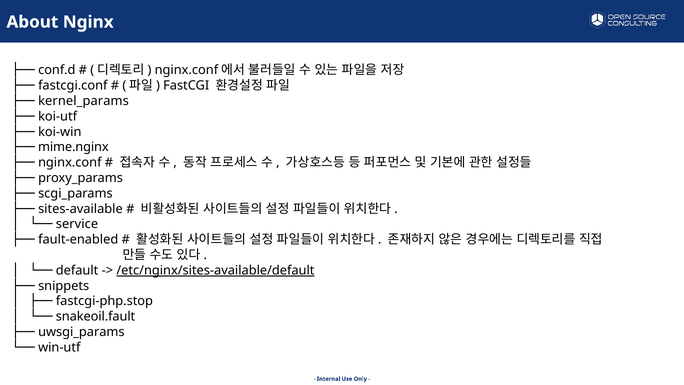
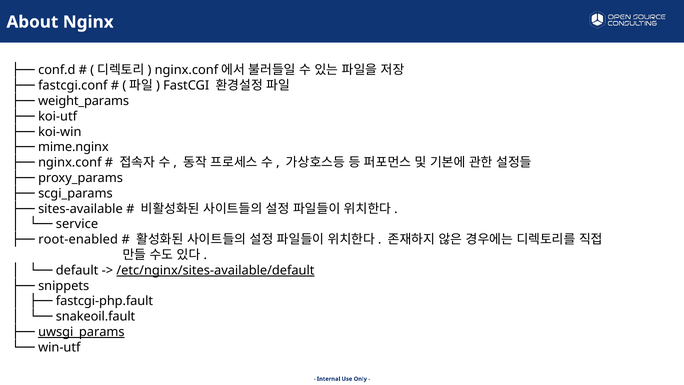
kernel_params: kernel_params -> weight_params (84, 101)
fault-enabled: fault-enabled -> root-enabled (78, 239)
fastcgi-php.stop: fastcgi-php.stop -> fastcgi-php.fault (104, 301)
uwsgi_params underline: none -> present (81, 332)
